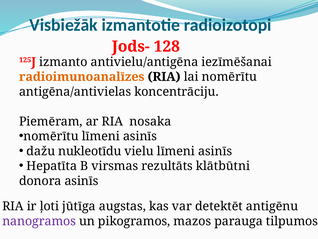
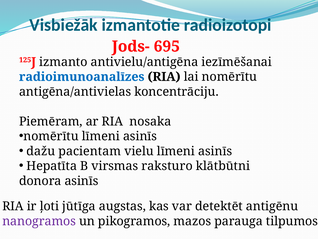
128: 128 -> 695 (167, 46)
radioimunoanalīzes colour: orange -> blue (82, 77)
nukleotīdu: nukleotīdu -> pacientam (90, 151)
rezultāts: rezultāts -> raksturo (167, 166)
